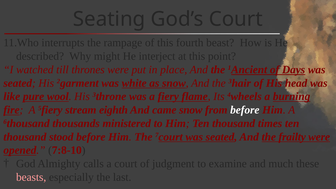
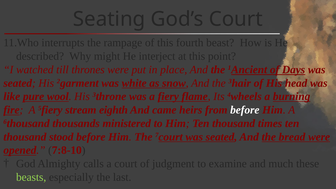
came snow: snow -> heirs (191, 110)
frailty: frailty -> bread (292, 137)
beasts colour: pink -> light green (31, 177)
